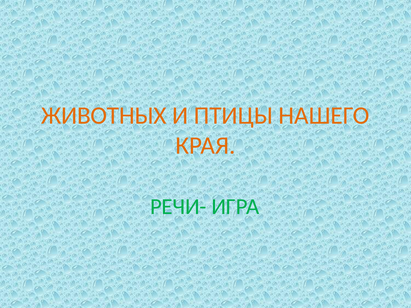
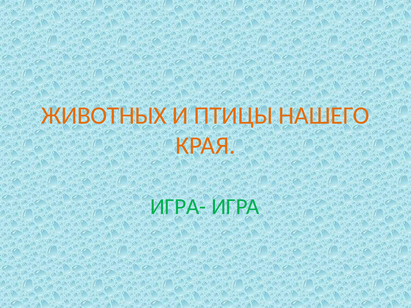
РЕЧИ-: РЕЧИ- -> ИГРА- (178, 207)
